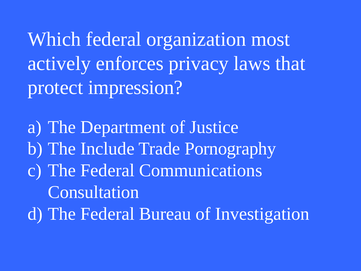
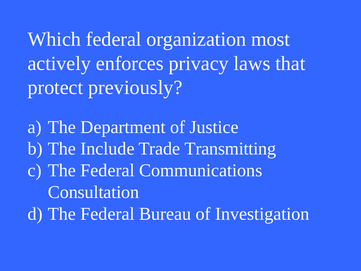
impression: impression -> previously (135, 87)
Pornography: Pornography -> Transmitting (230, 149)
